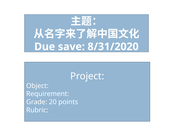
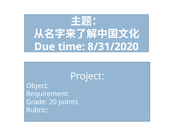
save: save -> time (71, 47)
